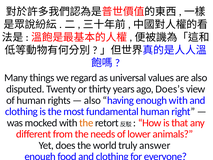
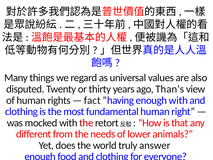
Does’s: Does’s -> Than’s (170, 89)
also: also -> fact (92, 100)
the colour: orange -> red (86, 123)
